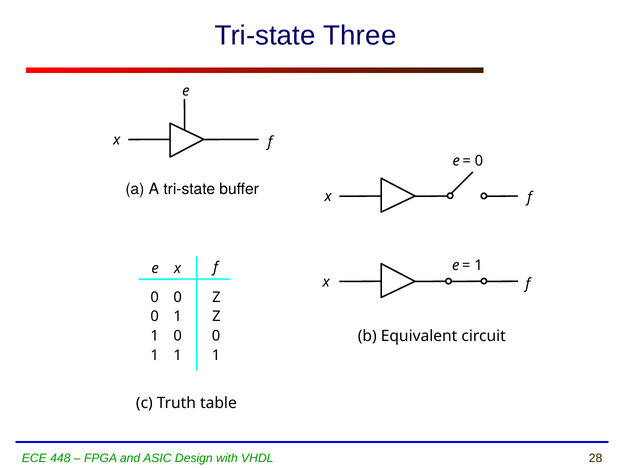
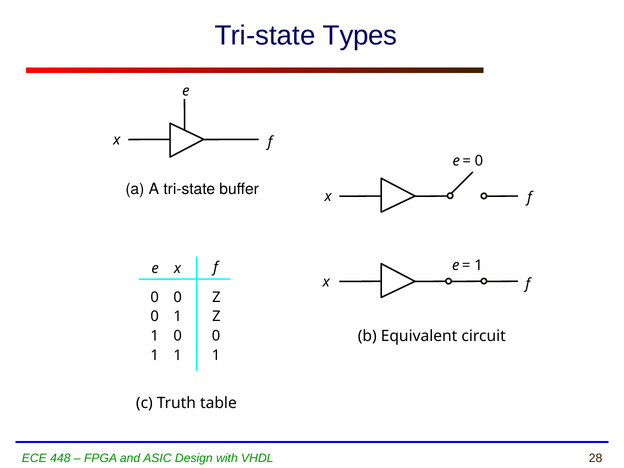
Three: Three -> Types (360, 35)
